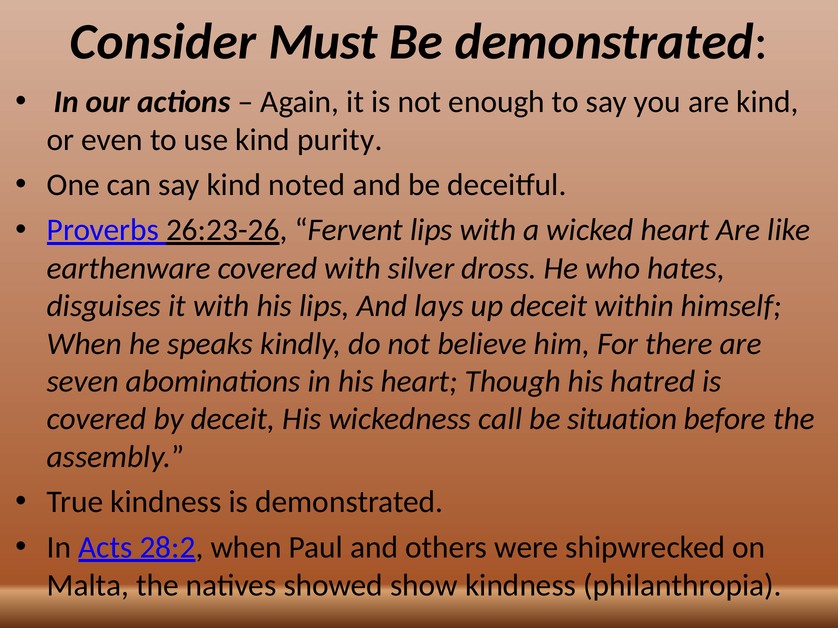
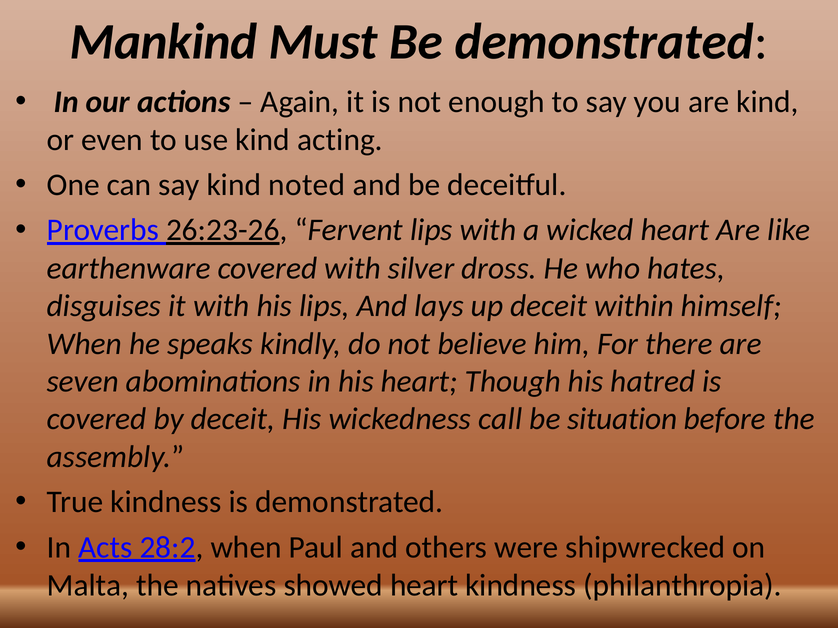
Consider: Consider -> Mankind (164, 42)
purity: purity -> acting (340, 140)
showed show: show -> heart (424, 586)
